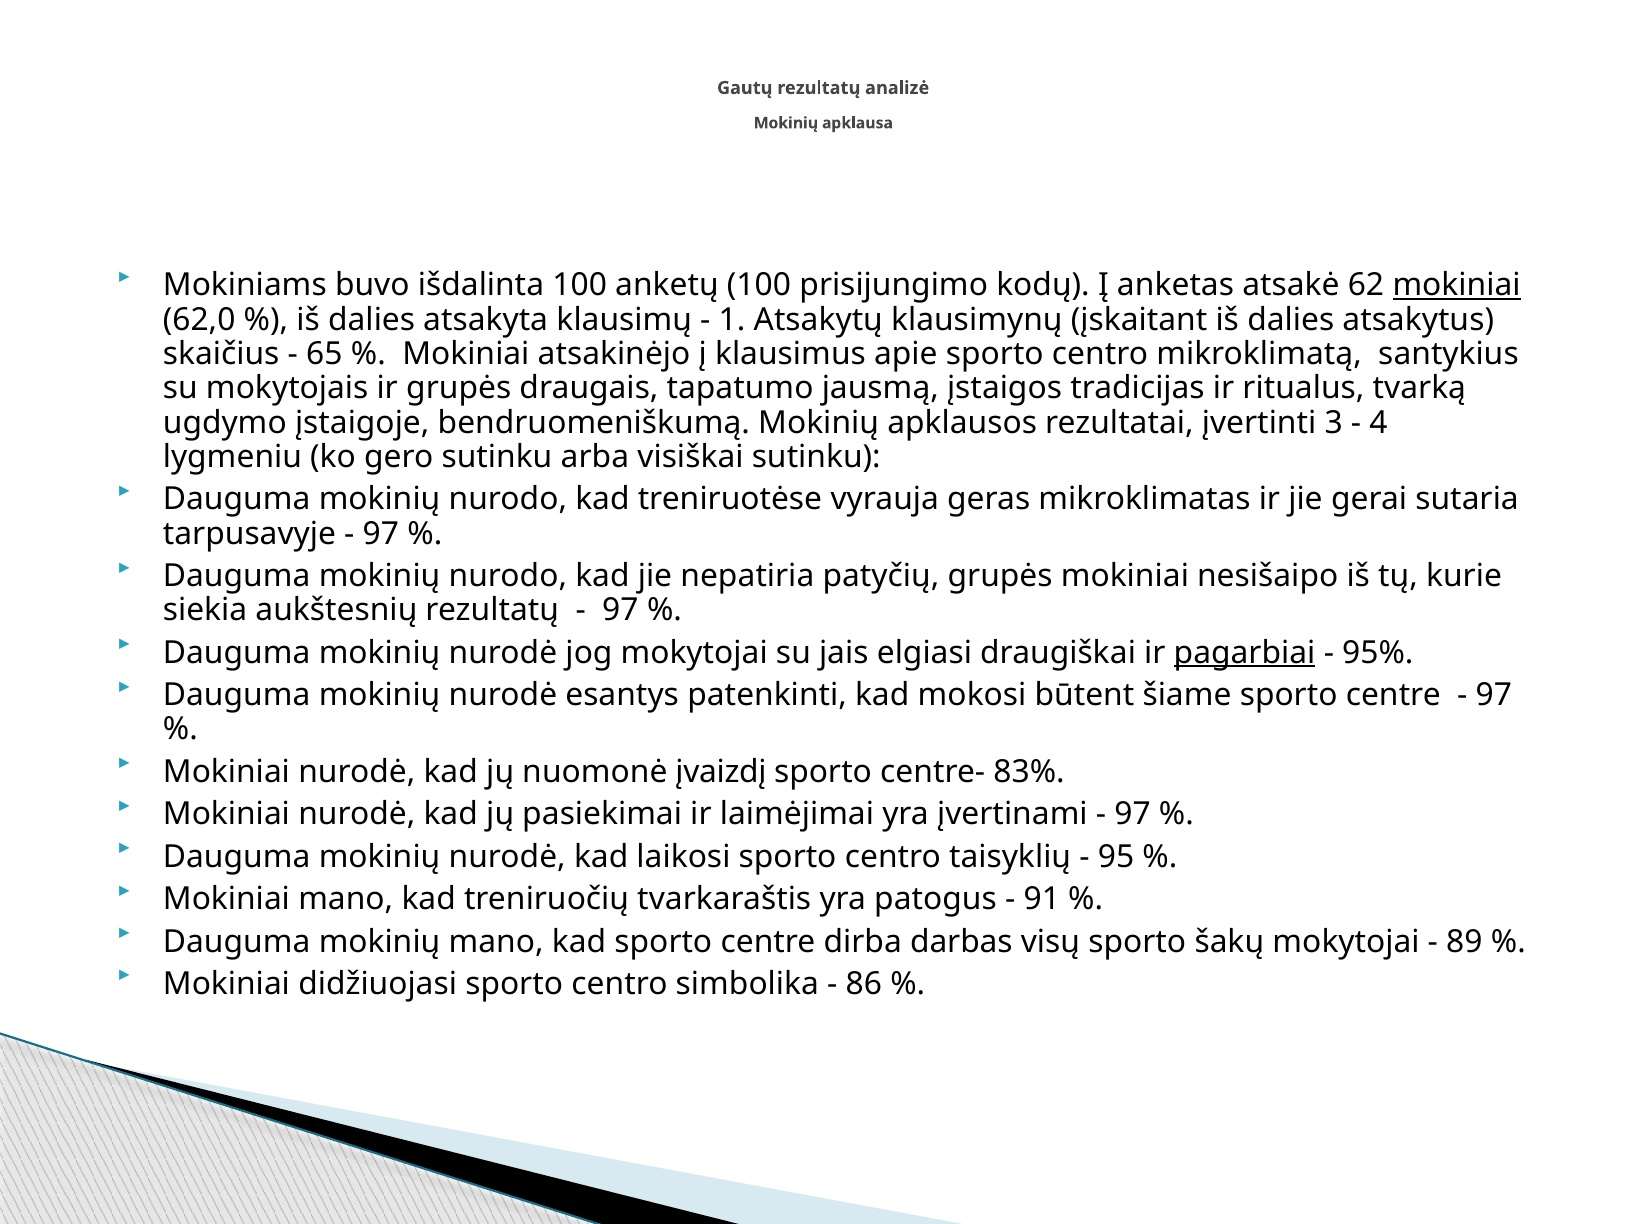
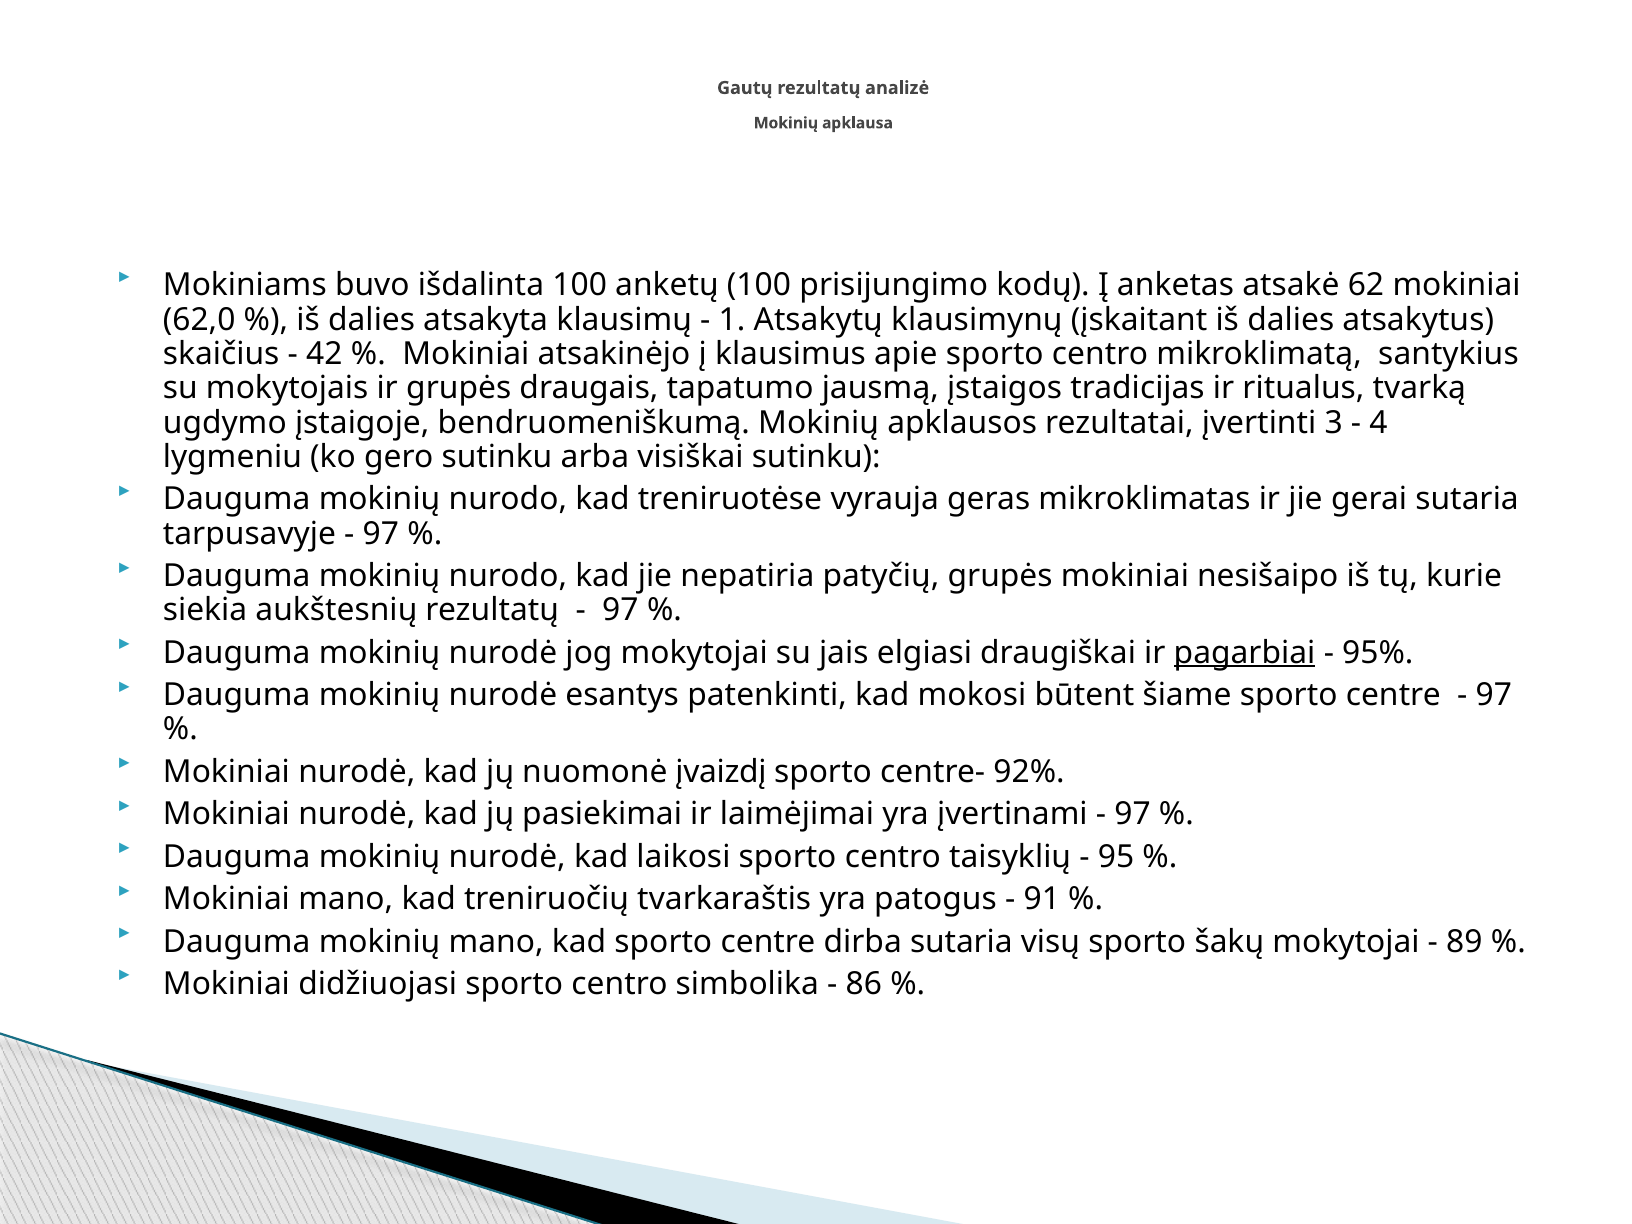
mokiniai underline: present -> none (1457, 285)
65: 65 -> 42 (324, 354)
83%: 83% -> 92% (1029, 772)
dirba darbas: darbas -> sutaria (961, 942)
